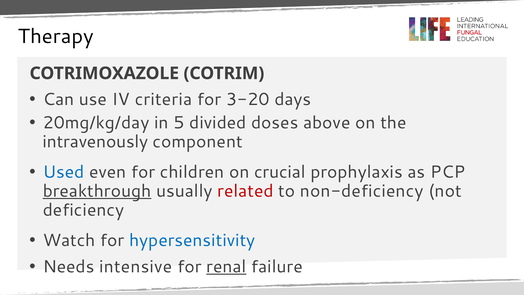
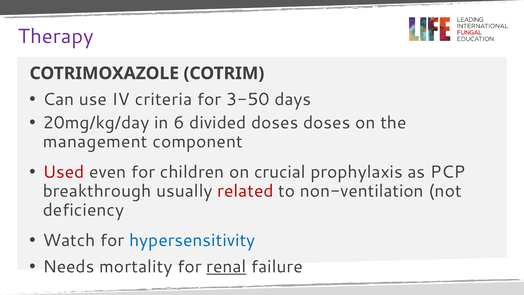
Therapy colour: black -> purple (56, 36)
3-20: 3-20 -> 3-50 (248, 99)
5: 5 -> 6 (179, 123)
doses above: above -> doses (327, 123)
intravenously: intravenously -> management (95, 142)
Used colour: blue -> red (63, 172)
breakthrough underline: present -> none (97, 191)
non-deficiency: non-deficiency -> non-ventilation (362, 191)
intensive: intensive -> mortality (136, 266)
